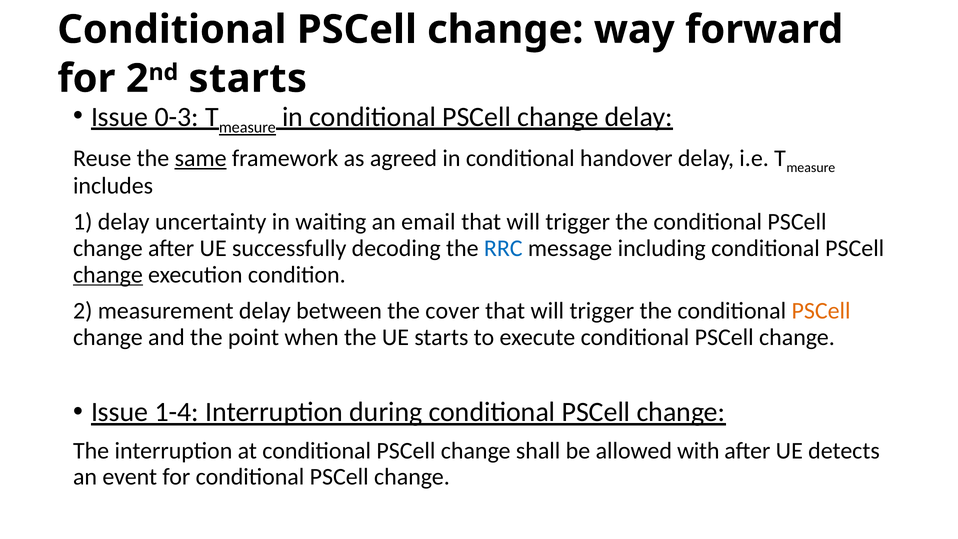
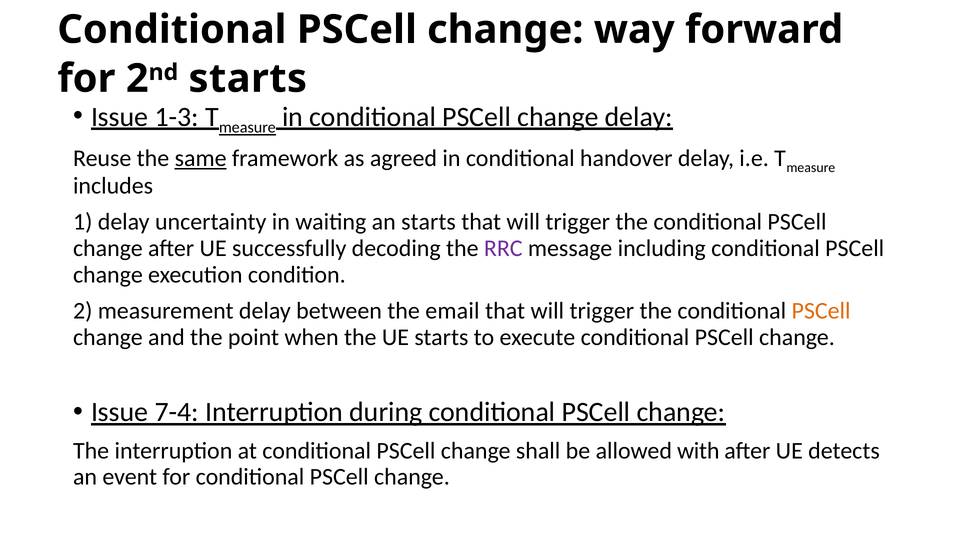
0-3: 0-3 -> 1-3 (177, 117)
an email: email -> starts (428, 222)
RRC colour: blue -> purple (503, 248)
change underline: present -> none (108, 275)
cover: cover -> email (452, 311)
1-4: 1-4 -> 7-4 (177, 412)
